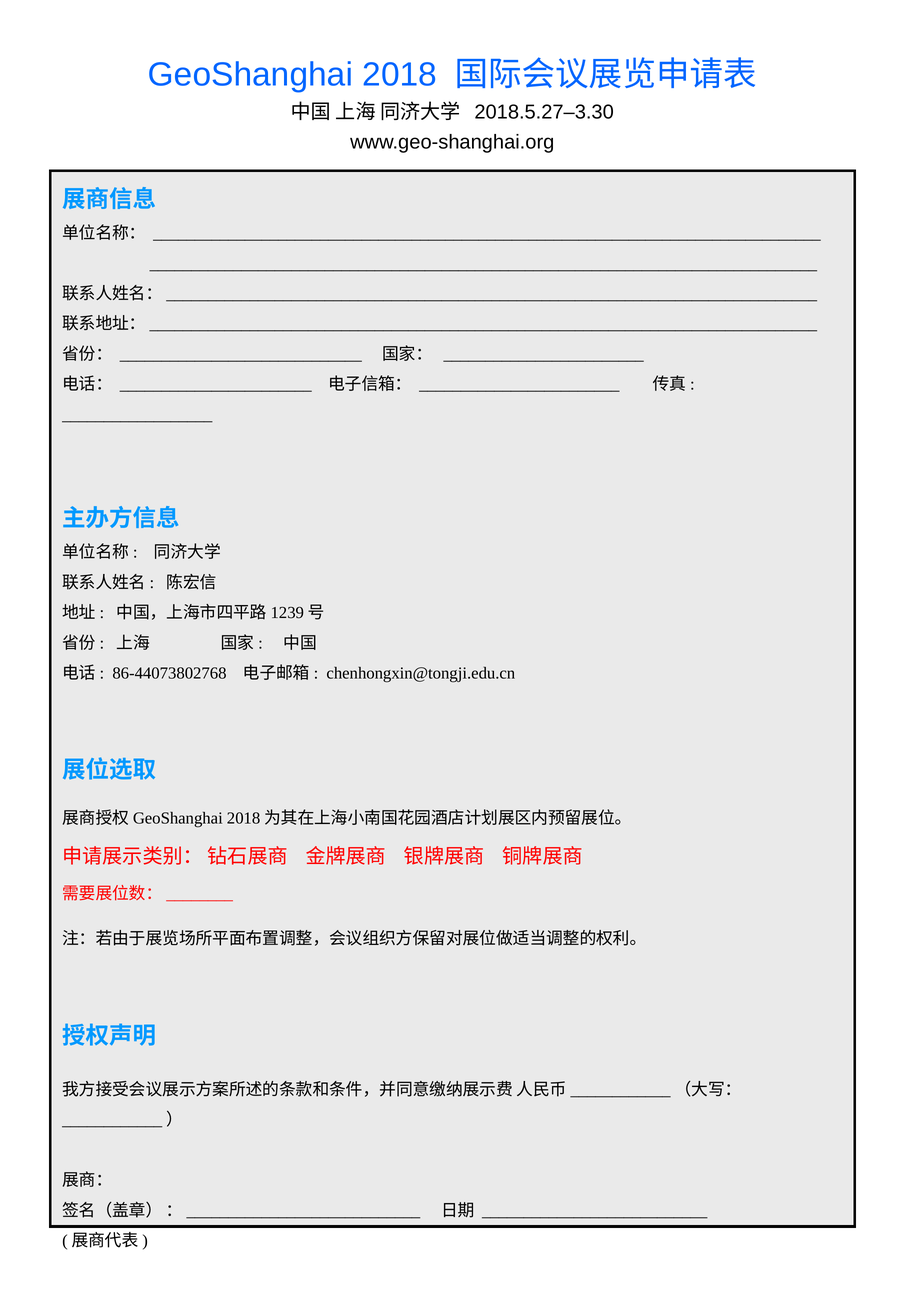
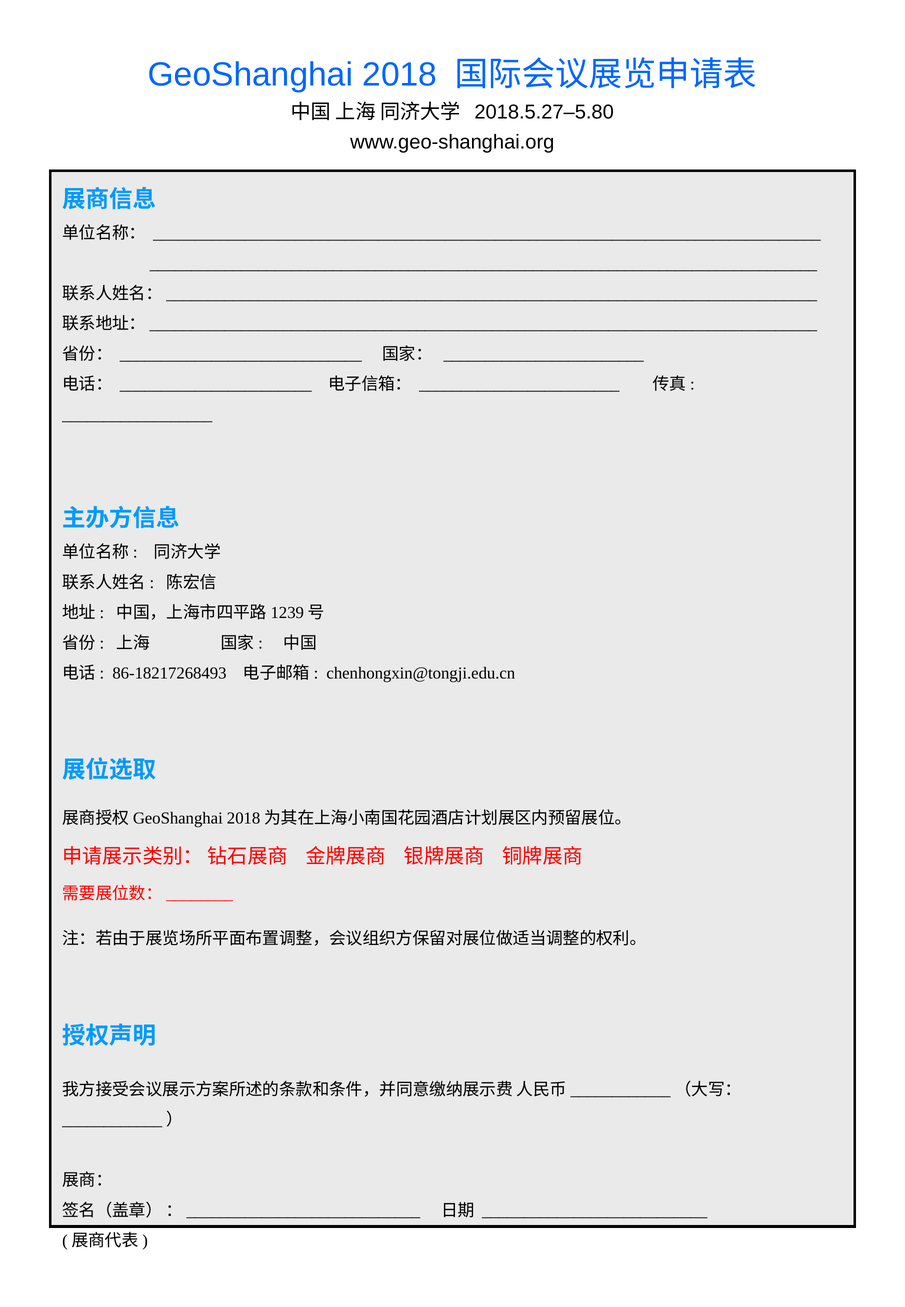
2018.5.27–3.30: 2018.5.27–3.30 -> 2018.5.27–5.80 (544, 112)
86-44073802768: 86-44073802768 -> 86-18217268493 (169, 673)
